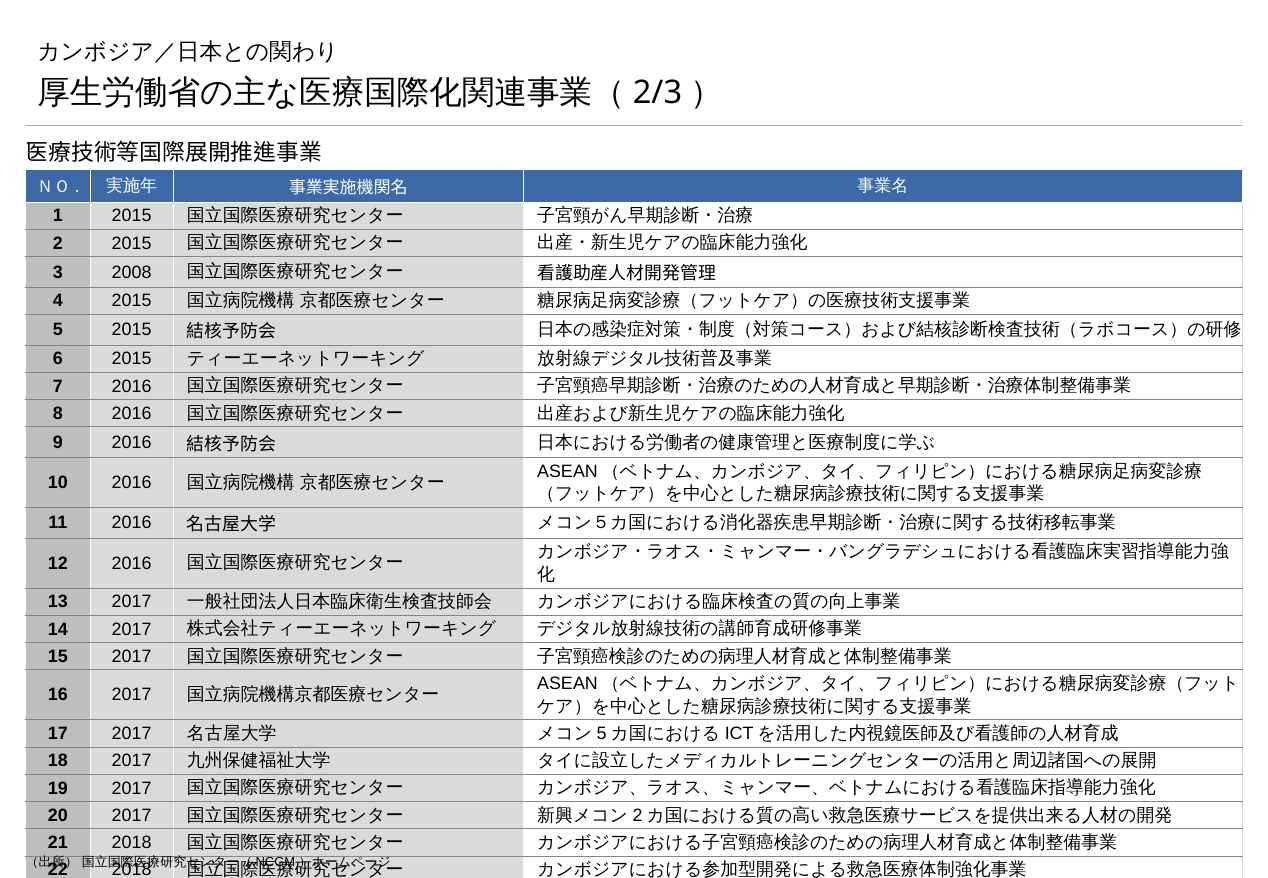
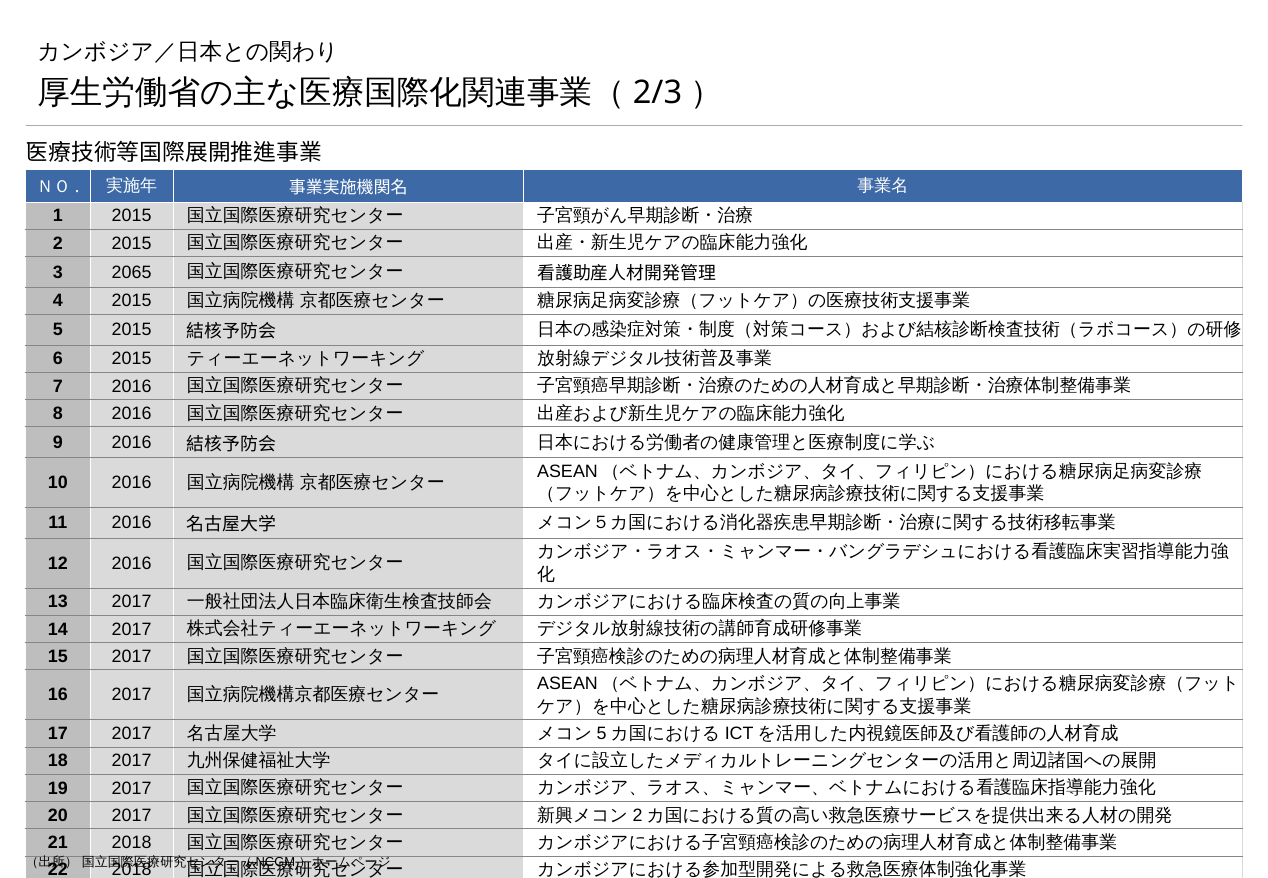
2008: 2008 -> 2065 (132, 272)
